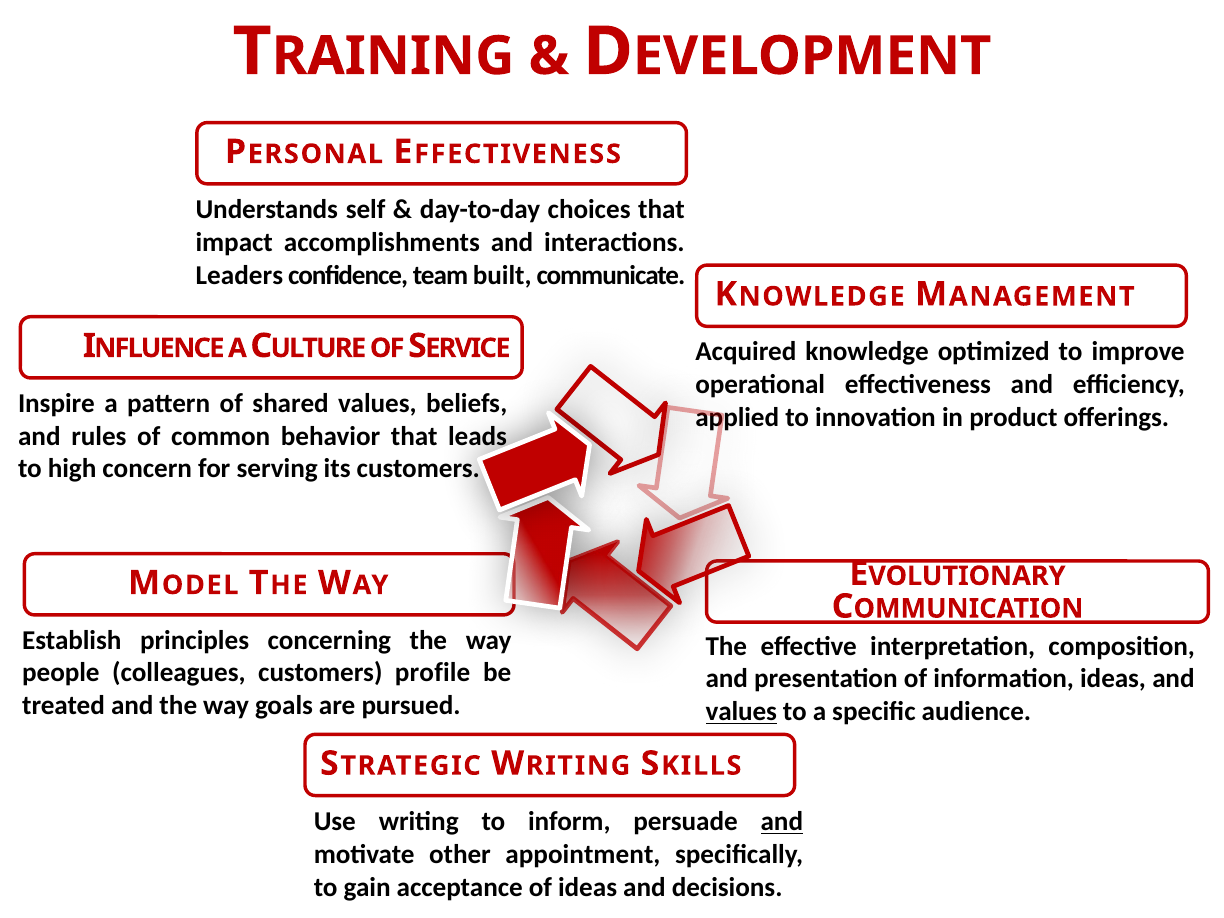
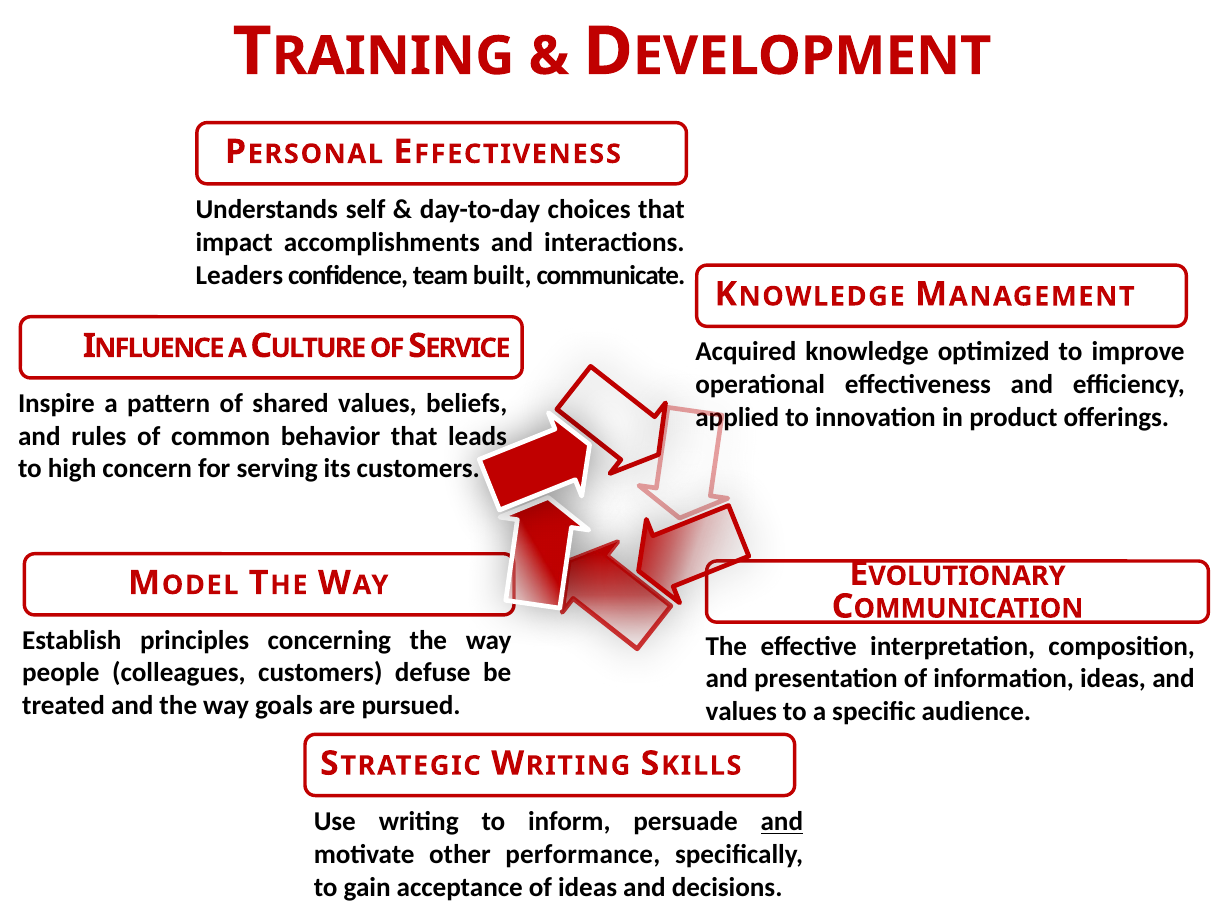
profile: profile -> defuse (433, 673)
values underline: present -> none (741, 712)
appointment: appointment -> performance (583, 854)
